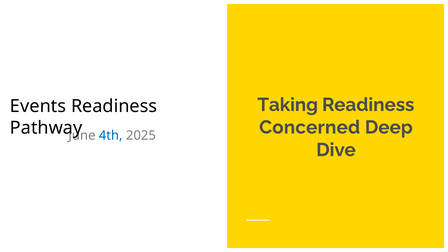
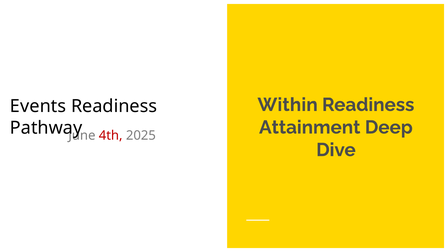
Taking: Taking -> Within (288, 105)
Concerned: Concerned -> Attainment (310, 127)
4th colour: blue -> red (111, 135)
